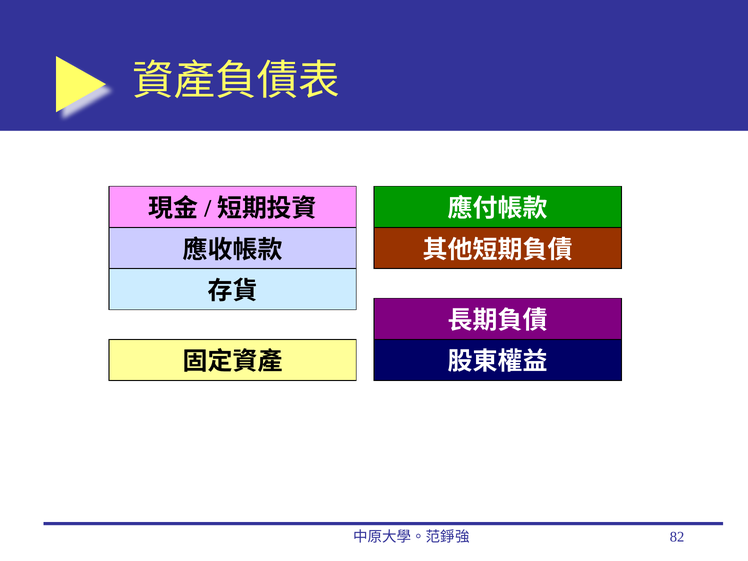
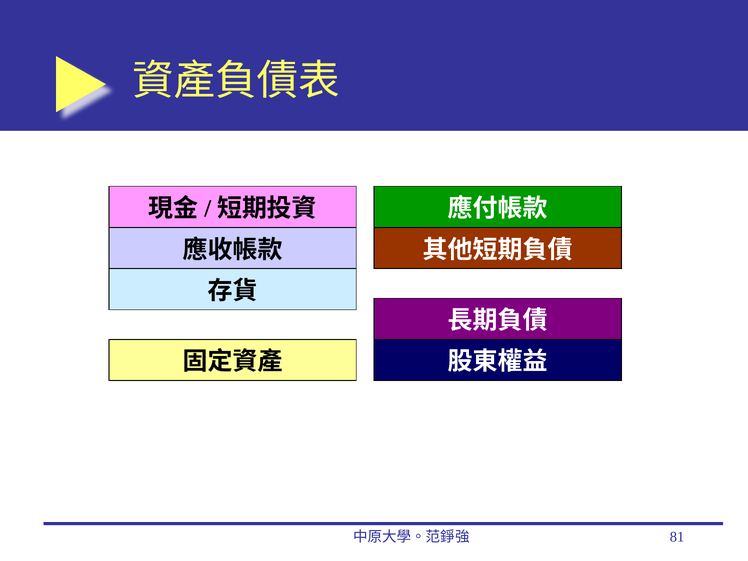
82: 82 -> 81 (677, 537)
